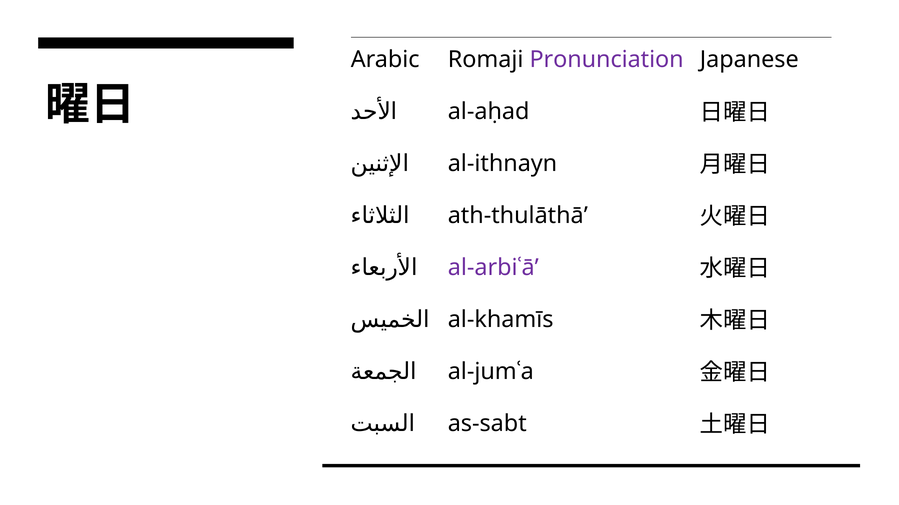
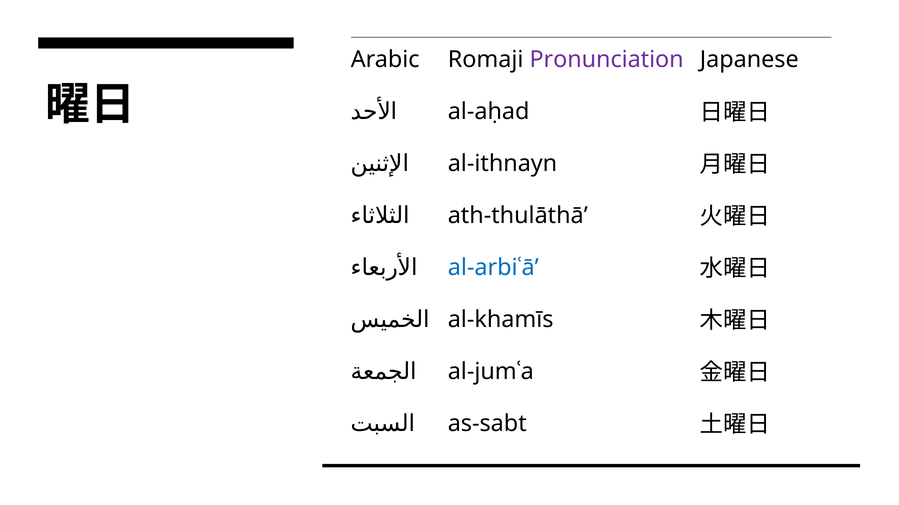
al-arbiʿāʼ colour: purple -> blue (493, 268)
